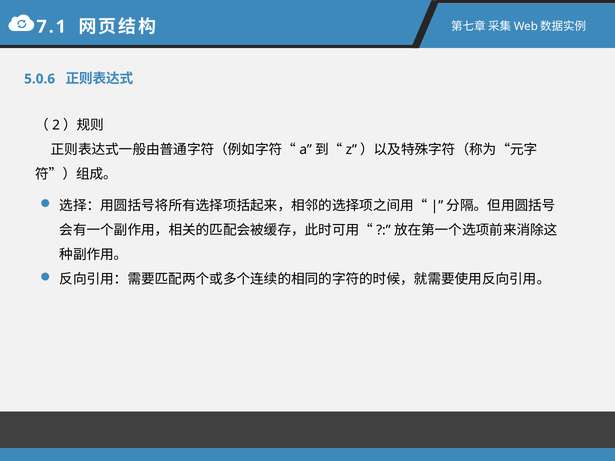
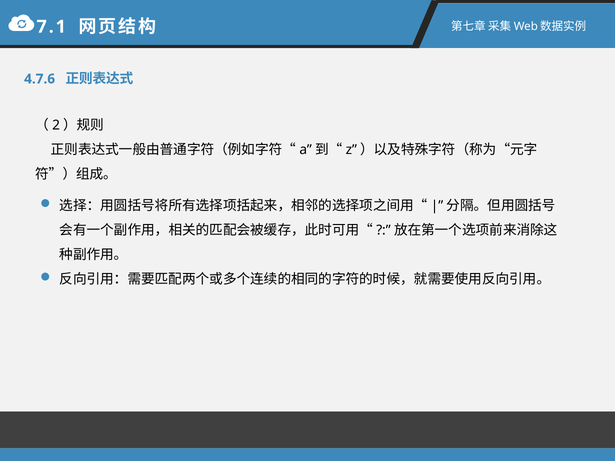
5.0.6: 5.0.6 -> 4.7.6 (40, 79)
